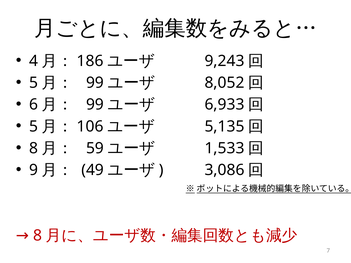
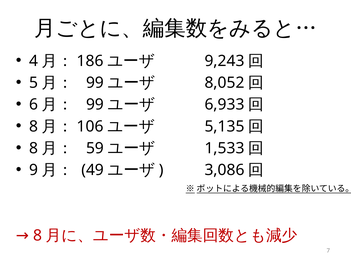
5: 5 -> 8 (34, 127)
